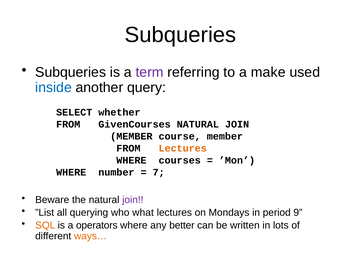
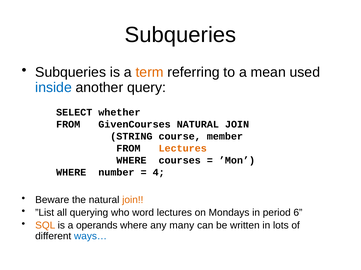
term colour: purple -> orange (150, 72)
make: make -> mean (268, 72)
MEMBER: MEMBER -> STRING (131, 137)
7: 7 -> 4 (159, 173)
join colour: purple -> orange (133, 200)
what: what -> word (143, 213)
9: 9 -> 6 (298, 213)
operators: operators -> operands (97, 226)
better: better -> many (182, 226)
ways… colour: orange -> blue (91, 237)
